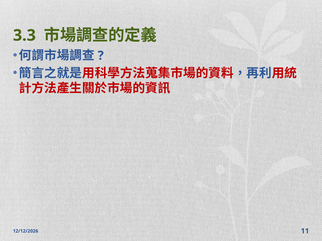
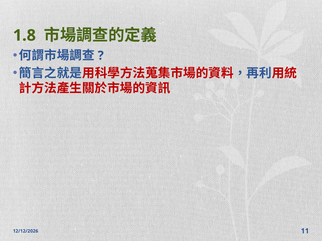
3.3: 3.3 -> 1.8 (24, 35)
